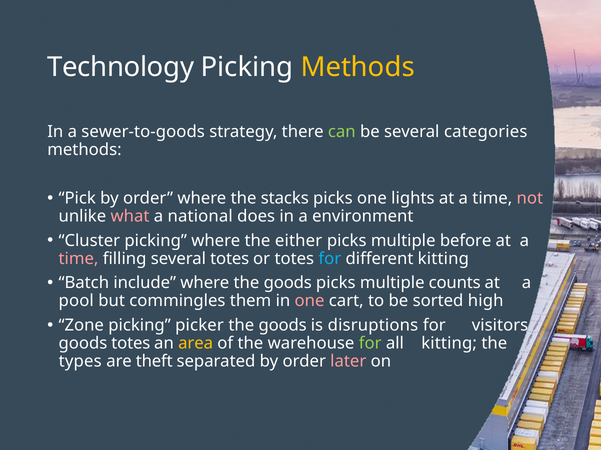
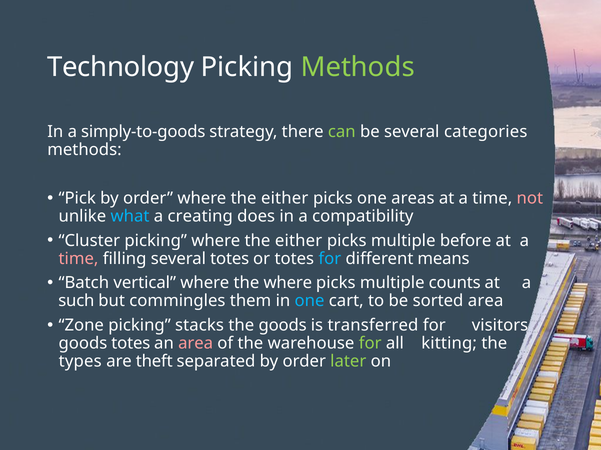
Methods colour: yellow -> light green (358, 67)
sewer-to-goods: sewer-to-goods -> simply-to-goods (143, 132)
order where the stacks: stacks -> either (285, 199)
lights: lights -> areas (413, 199)
what colour: pink -> light blue (130, 217)
national: national -> creating (200, 217)
environment: environment -> compatibility (363, 217)
different kitting: kitting -> means (444, 259)
include: include -> vertical (145, 283)
where the goods: goods -> where (288, 283)
pool: pool -> such (76, 301)
one colour: pink -> light blue (310, 301)
sorted high: high -> area (486, 301)
picker: picker -> stacks (200, 326)
disruptions: disruptions -> transferred (373, 326)
area colour: yellow -> pink (196, 344)
later colour: pink -> light green (348, 362)
